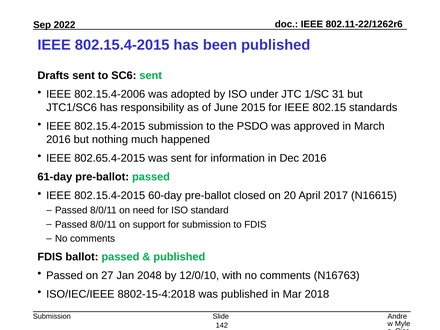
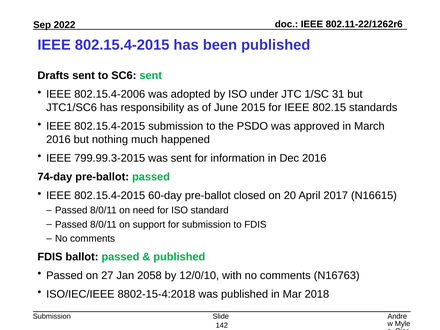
802.65.4-2015: 802.65.4-2015 -> 799.99.3-2015 (110, 158)
61-day: 61-day -> 74-day (55, 177)
2048: 2048 -> 2058 (149, 275)
